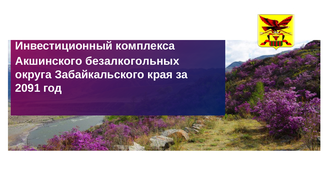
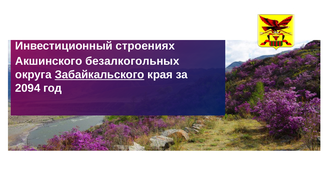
комплекса: комплекса -> строениях (145, 46)
Забайкальского underline: none -> present (100, 75)
2091: 2091 -> 2094 (28, 88)
